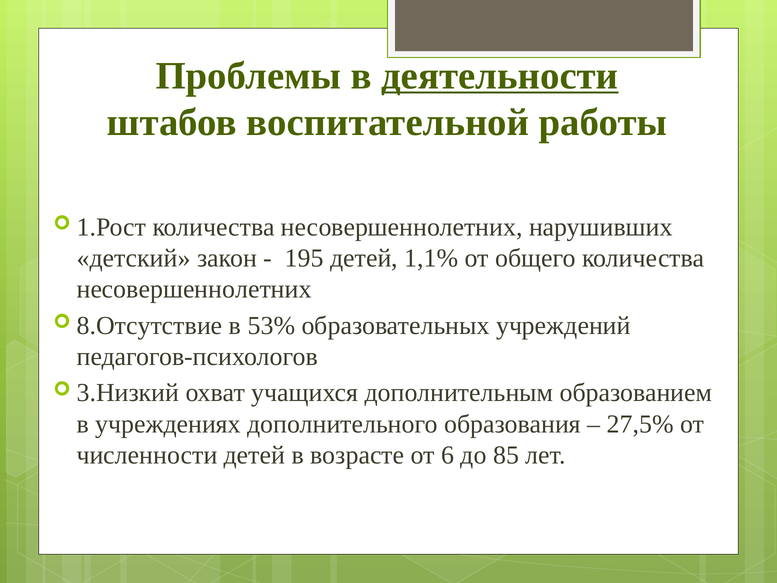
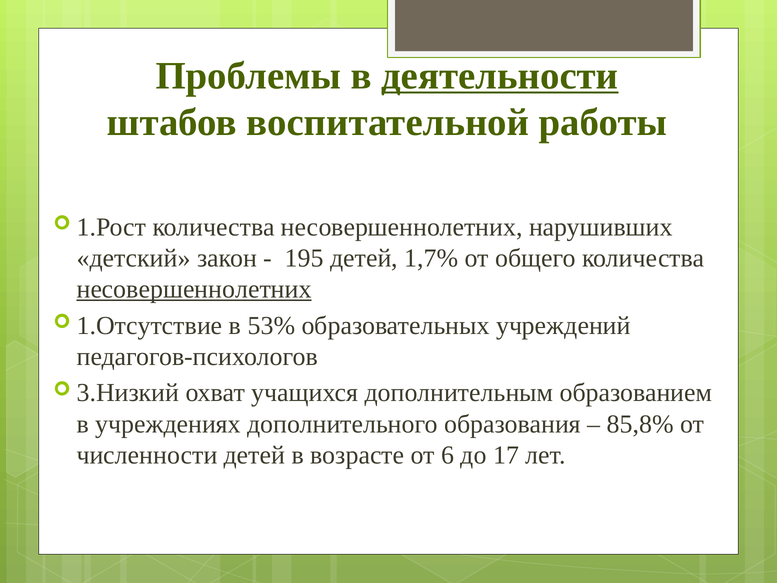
1,1%: 1,1% -> 1,7% (431, 258)
несовершеннолетних underline: none -> present (194, 289)
8.Отсутствие: 8.Отсутствие -> 1.Отсутствие (150, 325)
27,5%: 27,5% -> 85,8% (640, 424)
85: 85 -> 17 (506, 455)
